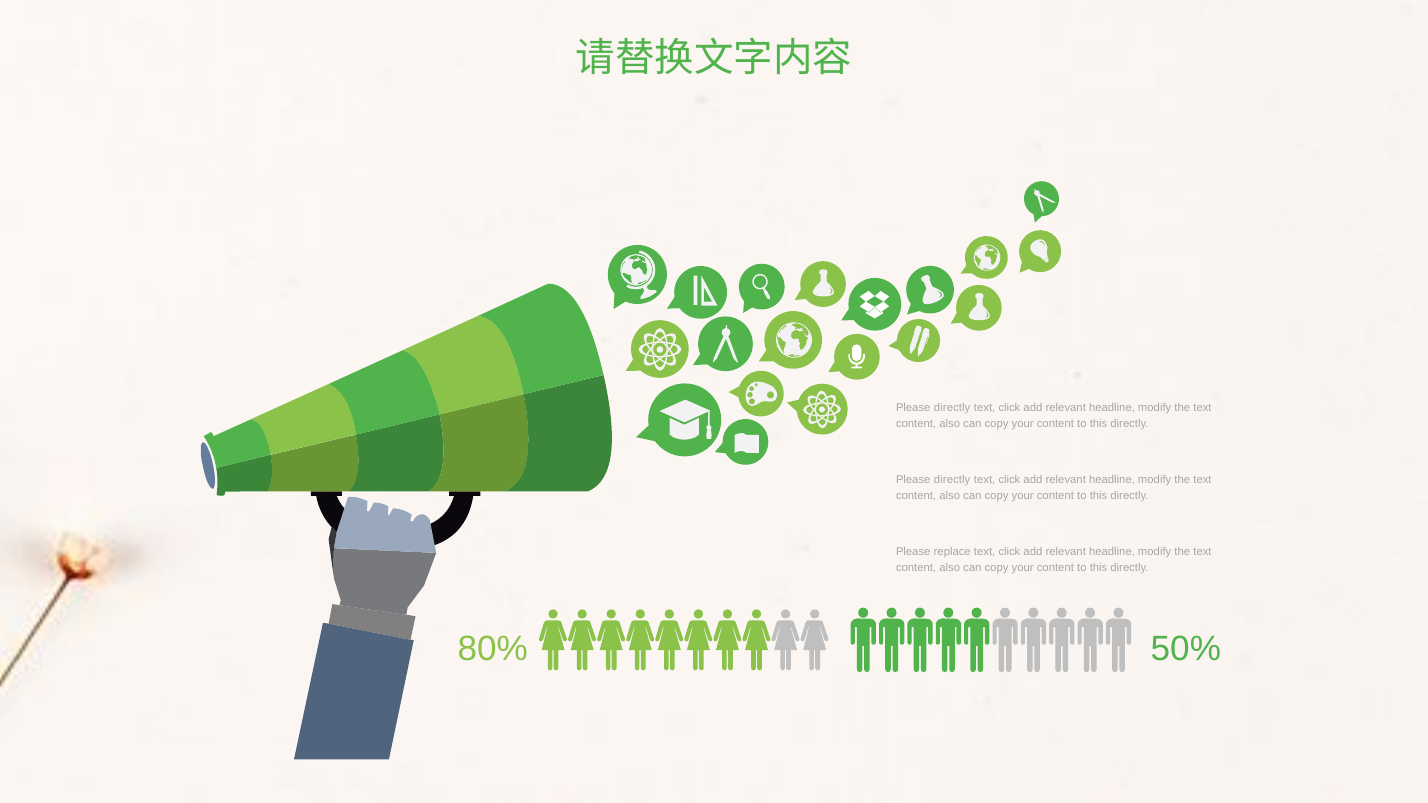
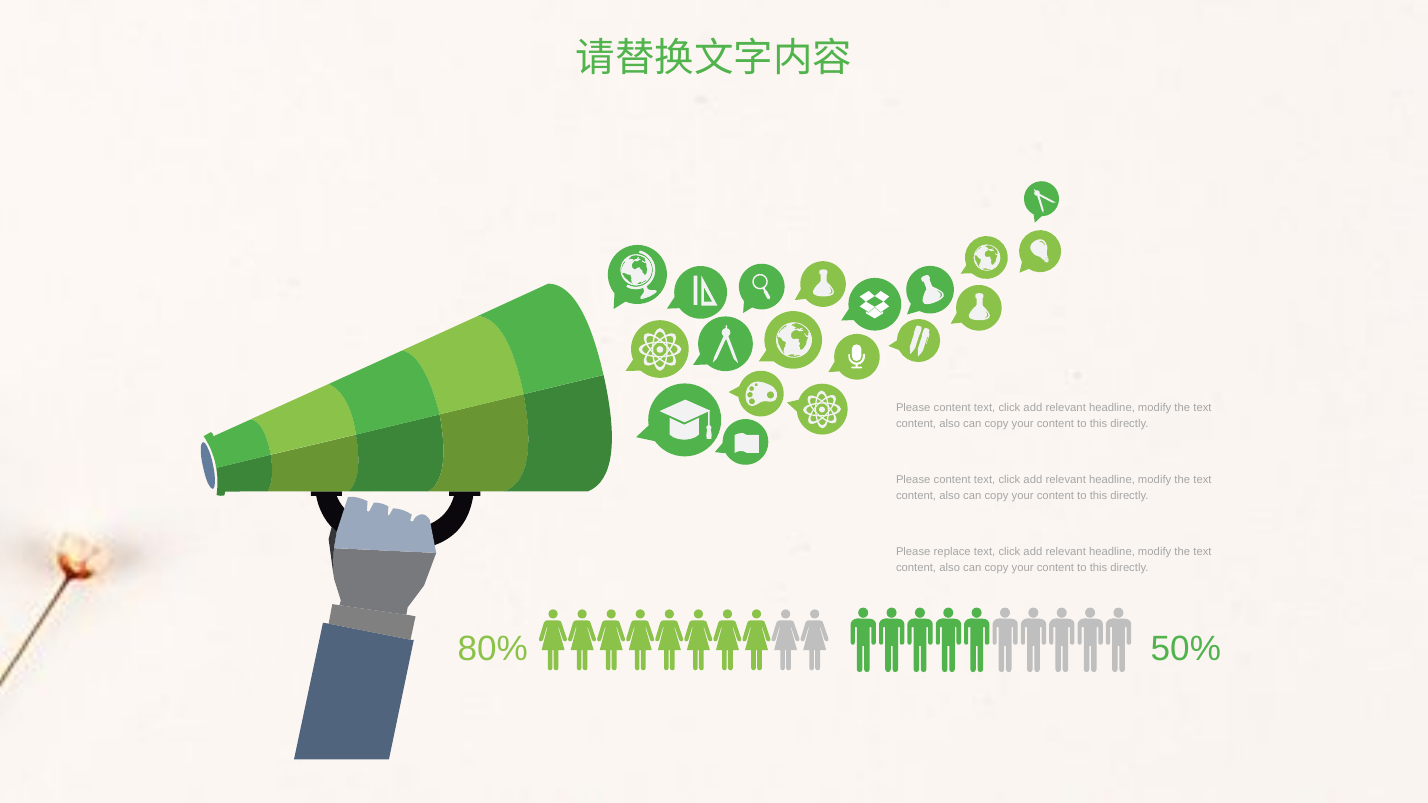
directly: directly -> content (952, 408)
directly: directly -> content (952, 480)
